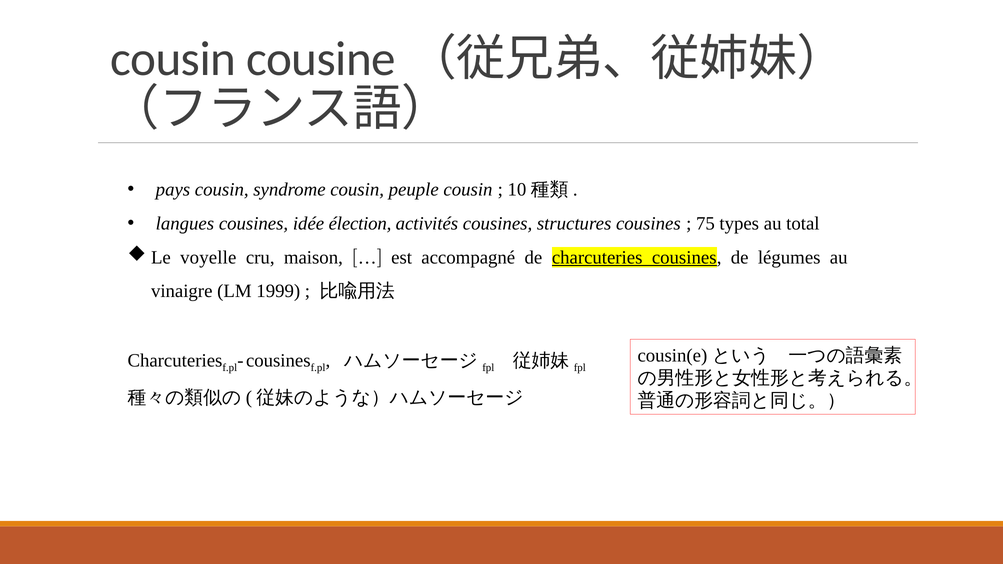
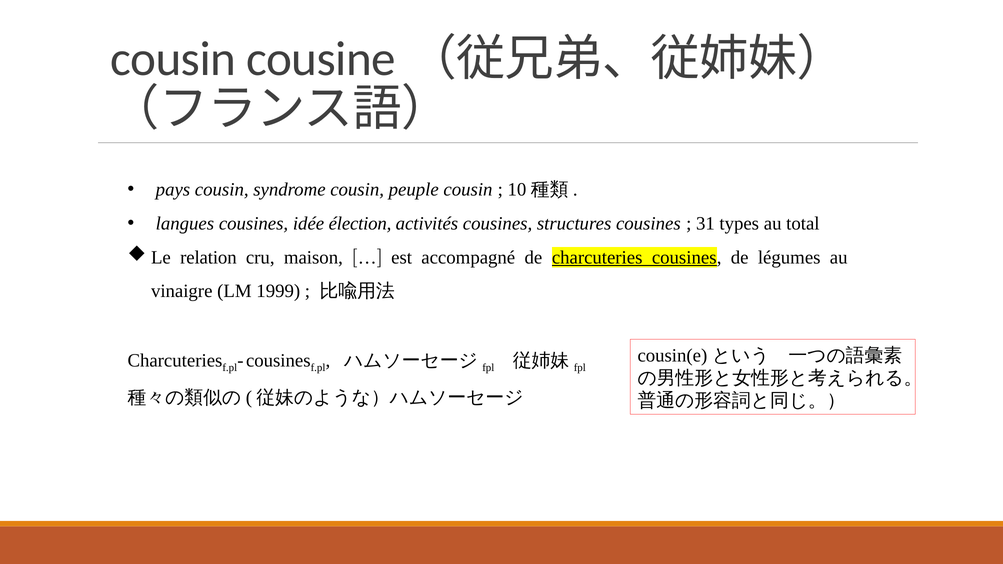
75: 75 -> 31 (705, 224)
voyelle: voyelle -> relation (208, 257)
